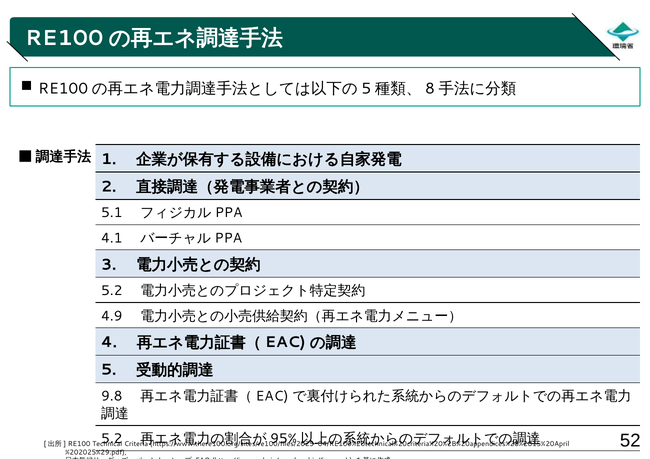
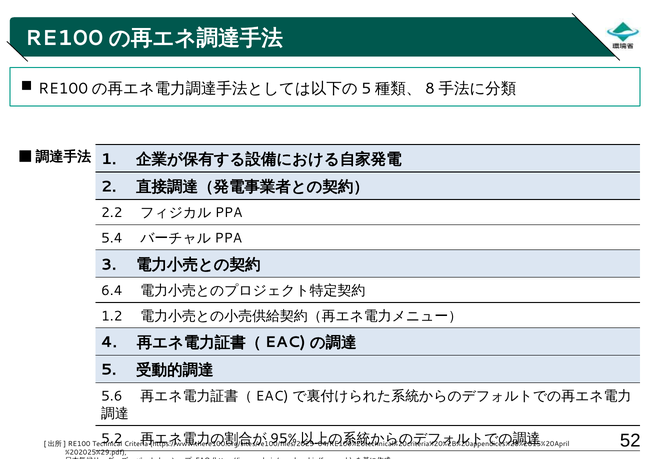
5.1: 5.1 -> 2.2 (112, 213)
4.1: 4.1 -> 5.4 (112, 238)
5.2: 5.2 -> 6.4 (112, 291)
4.9: 4.9 -> 1.2 (112, 316)
9.8: 9.8 -> 5.6 (112, 397)
